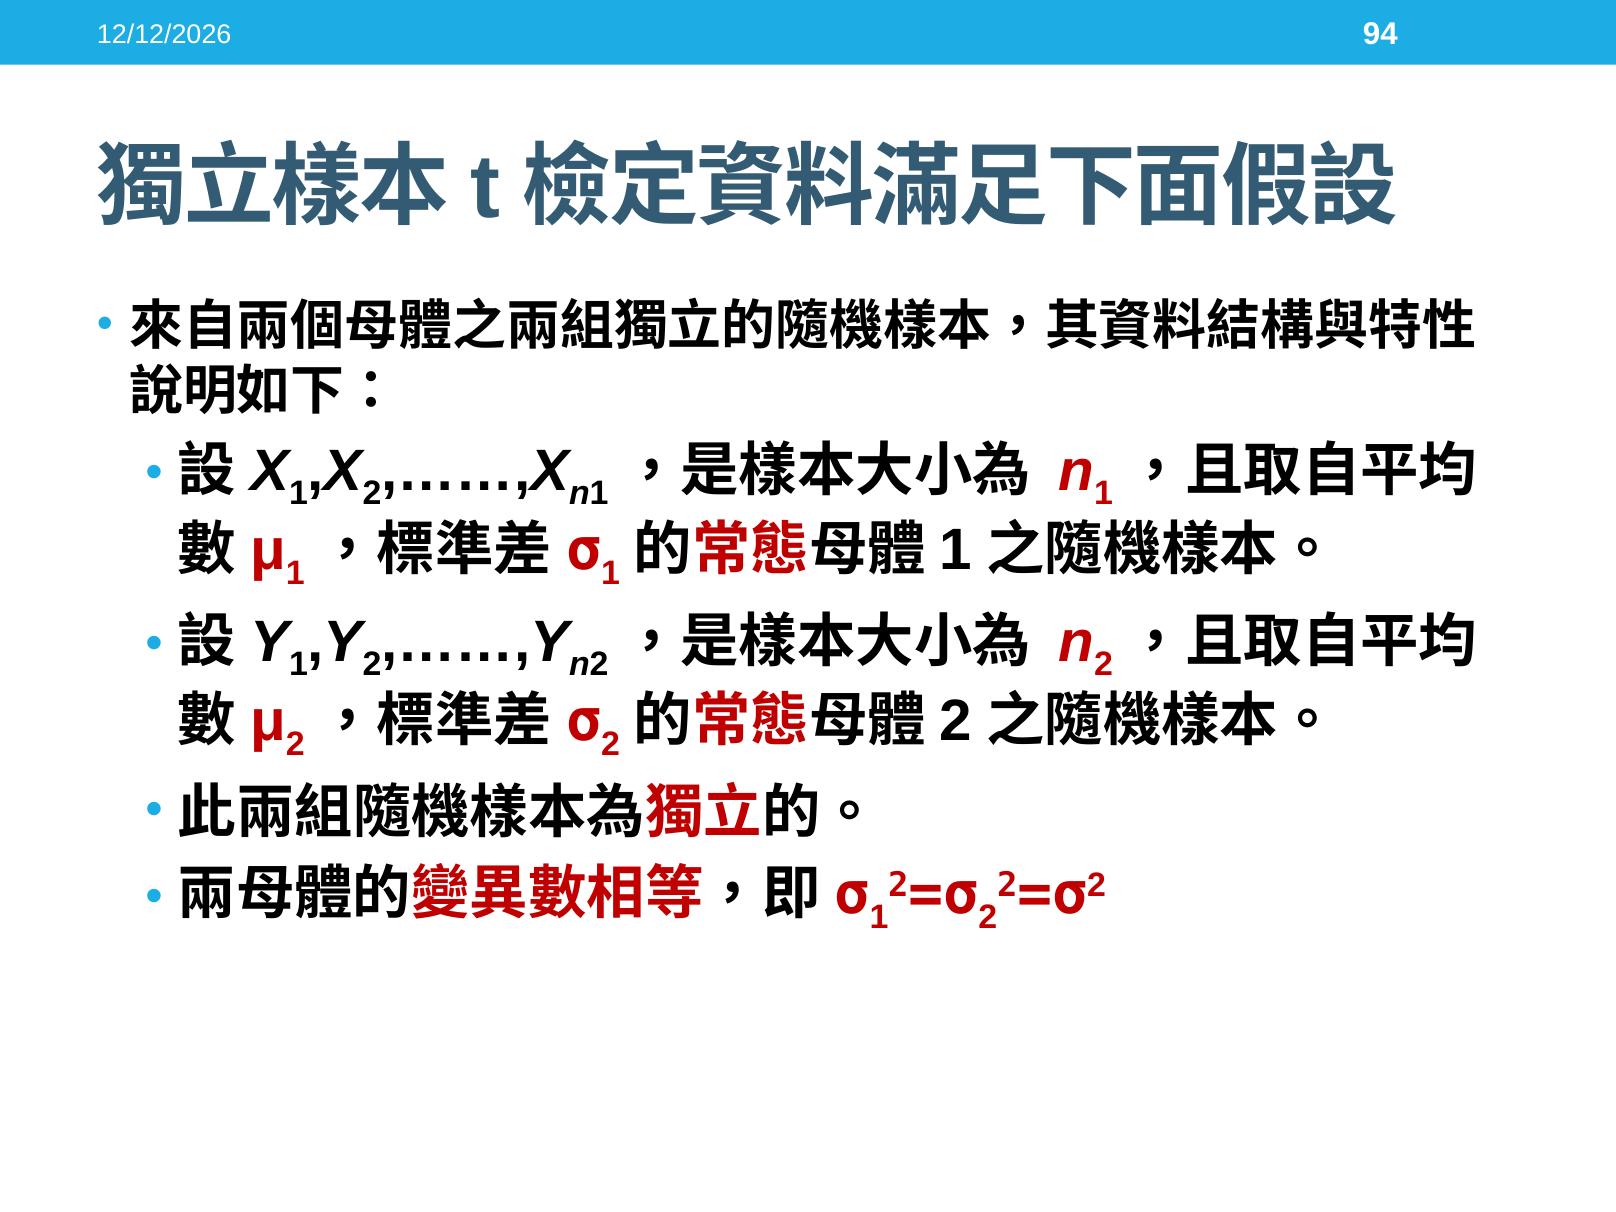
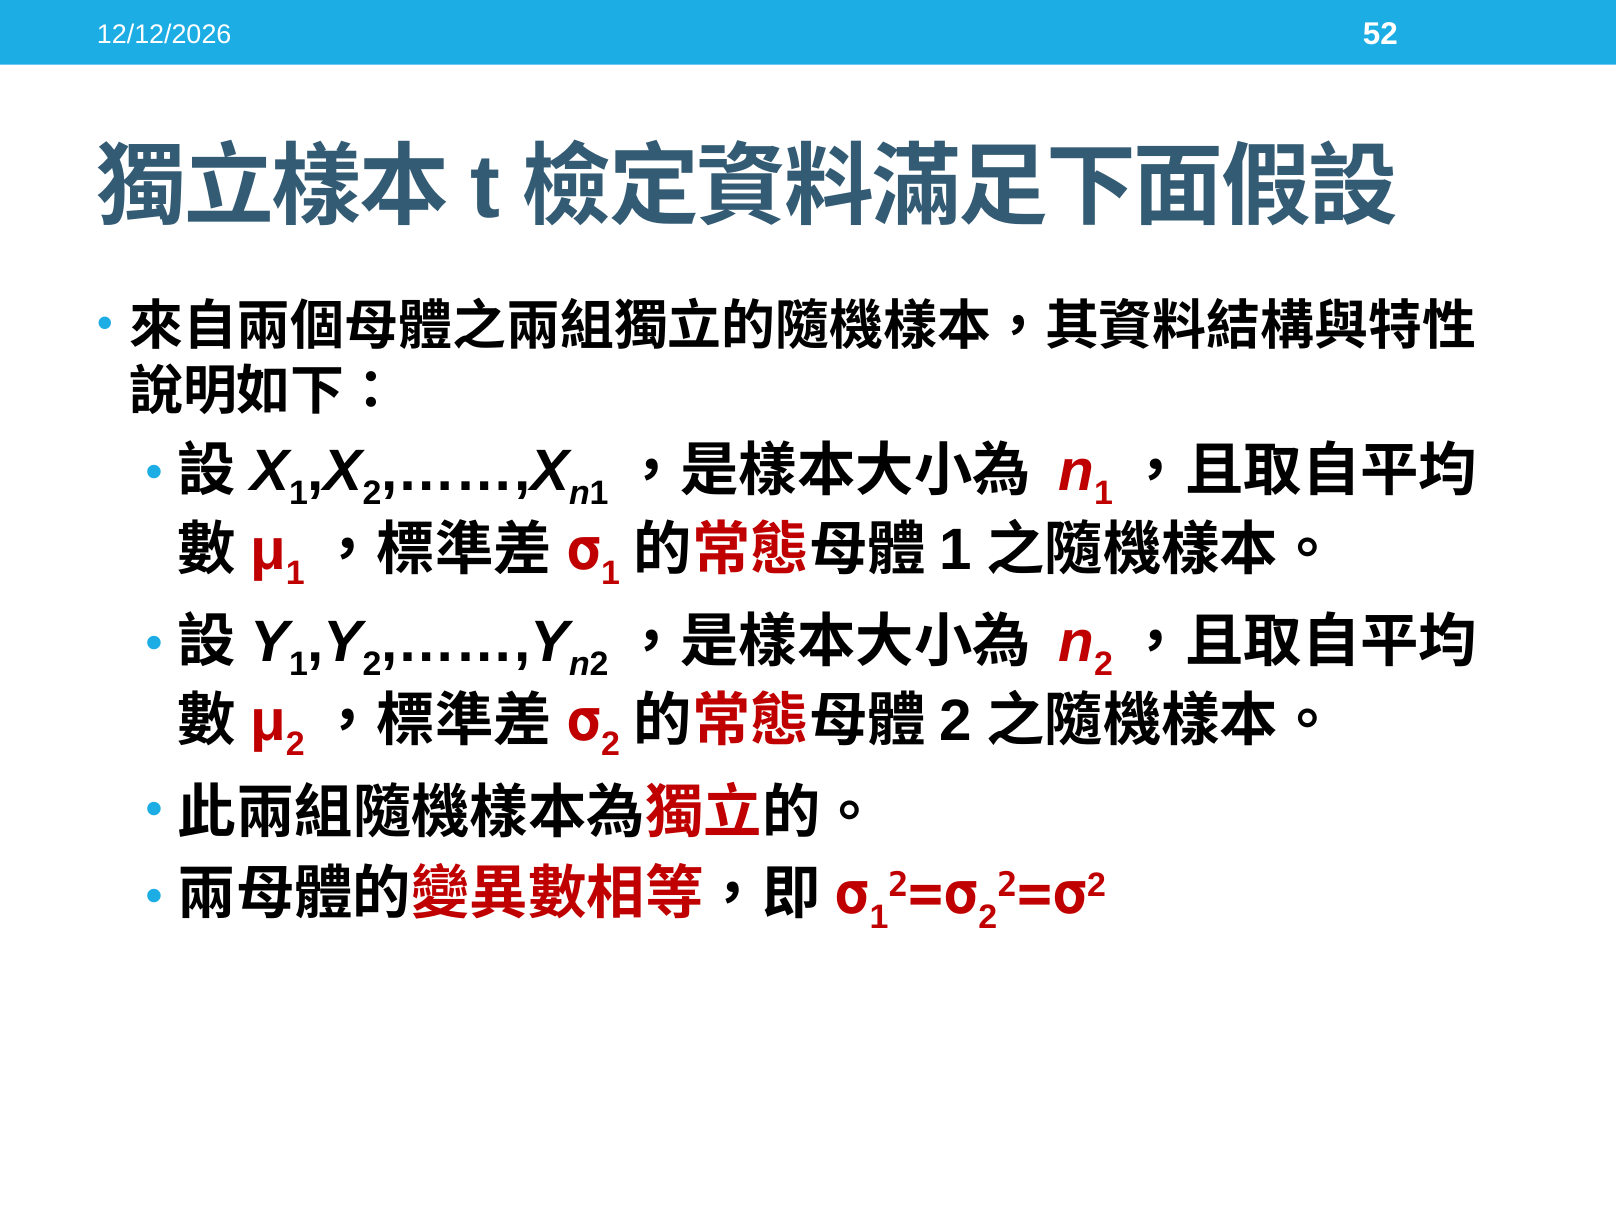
94: 94 -> 52 (1380, 34)
